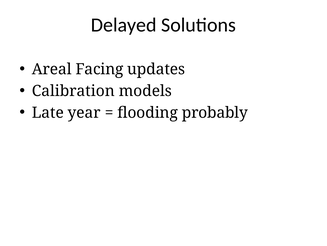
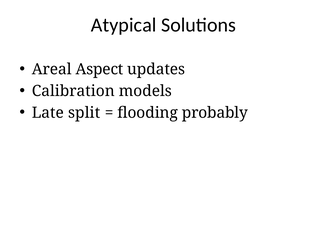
Delayed: Delayed -> Atypical (124, 25)
Facing: Facing -> Aspect (99, 69)
year: year -> split (84, 112)
